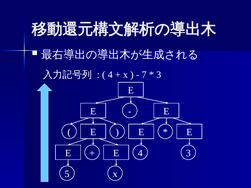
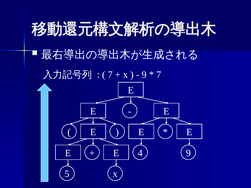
4: 4 -> 7 (110, 75)
7: 7 -> 9 (144, 75)
3: 3 -> 7 (159, 75)
4 3: 3 -> 9 (188, 153)
